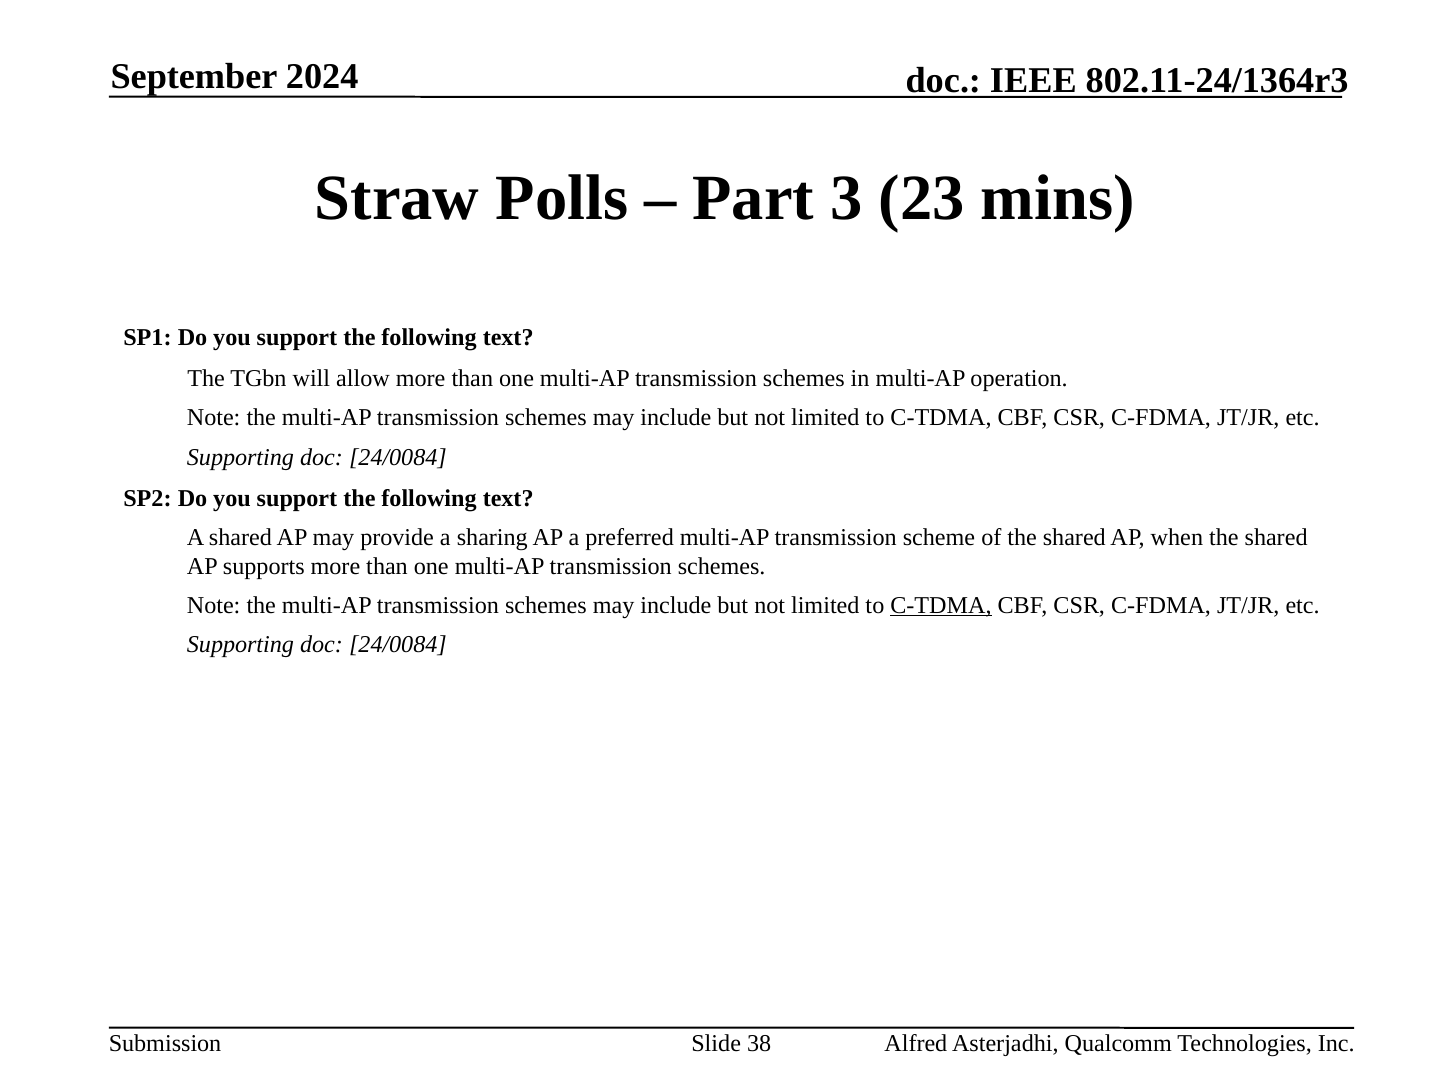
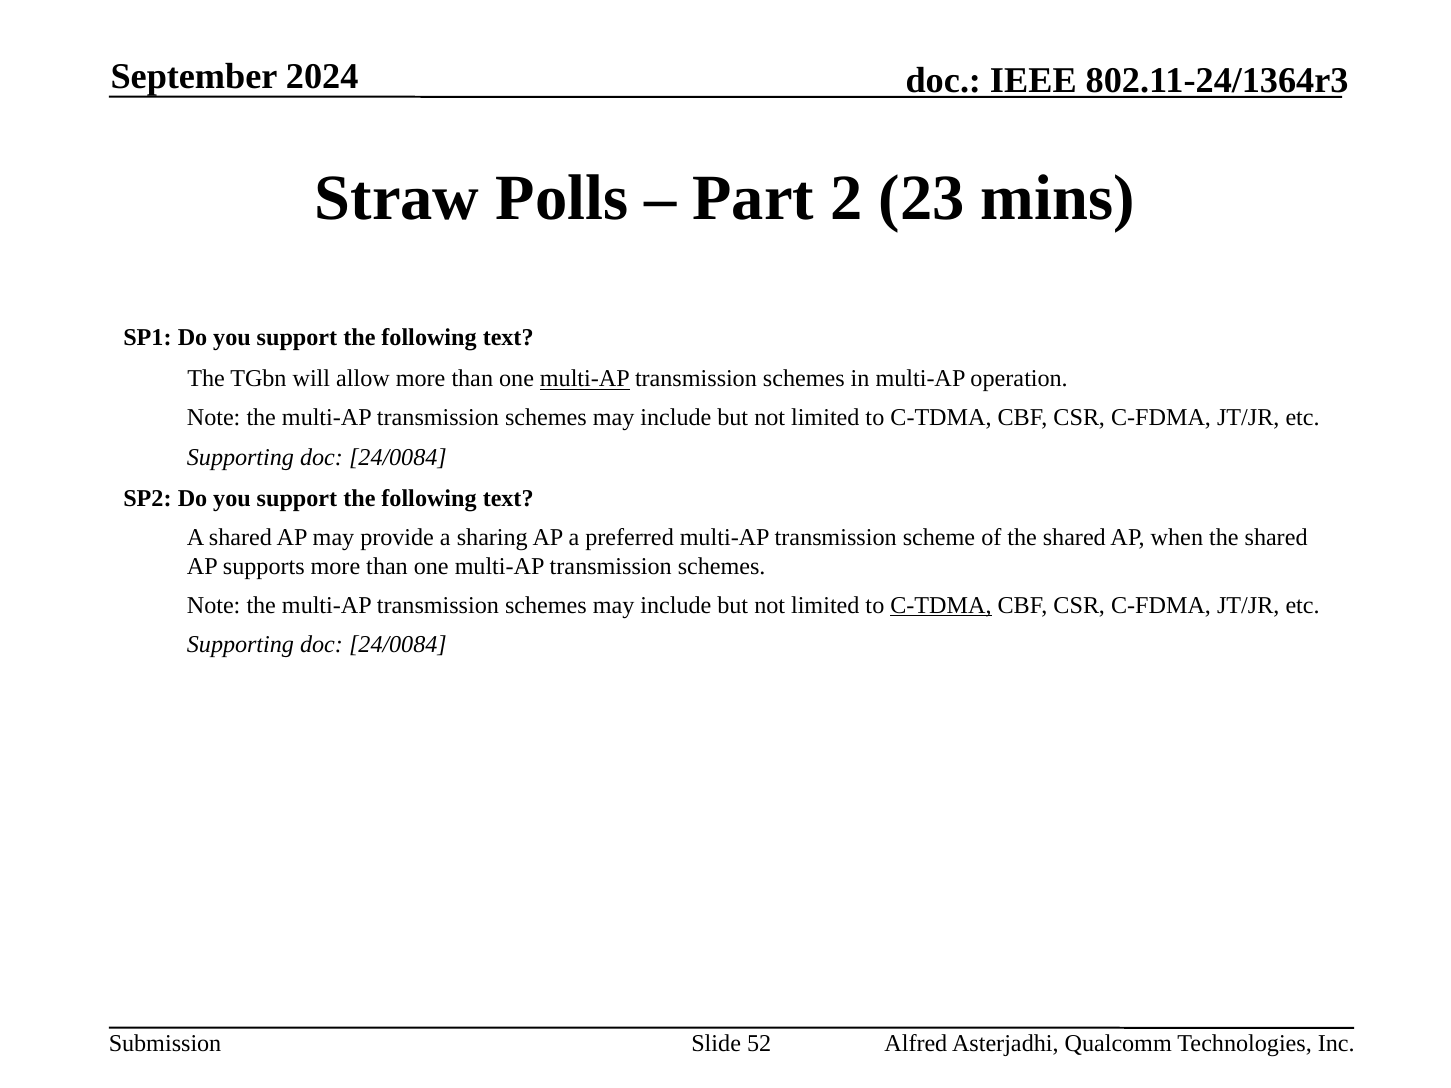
3: 3 -> 2 (847, 198)
multi-AP underline: none -> present (585, 379)
38: 38 -> 52 (759, 1044)
